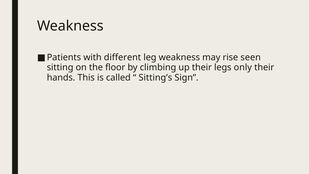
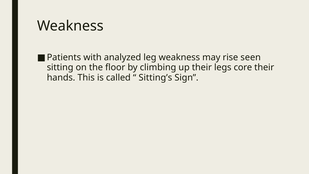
different: different -> analyzed (123, 57)
only: only -> core (243, 67)
